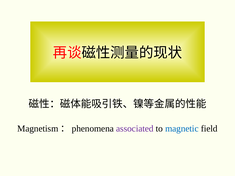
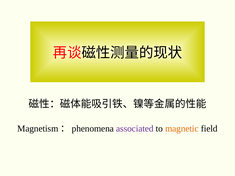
magnetic colour: blue -> orange (182, 129)
